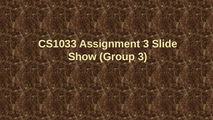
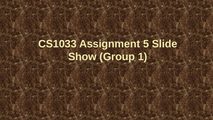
Assignment 3: 3 -> 5 (146, 44)
Group 3: 3 -> 1 (143, 57)
